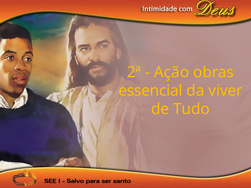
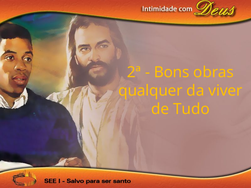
Ação: Ação -> Bons (172, 72)
essencial: essencial -> qualquer (150, 91)
